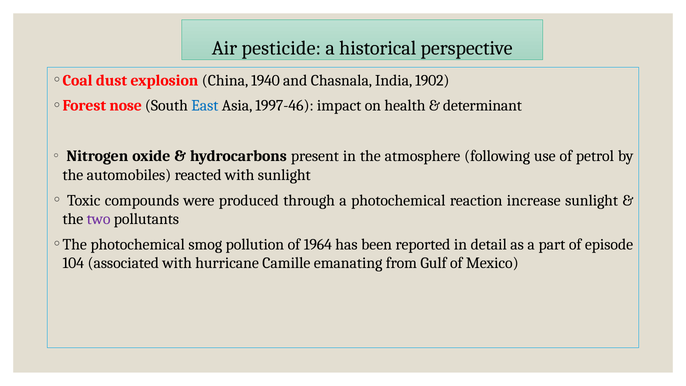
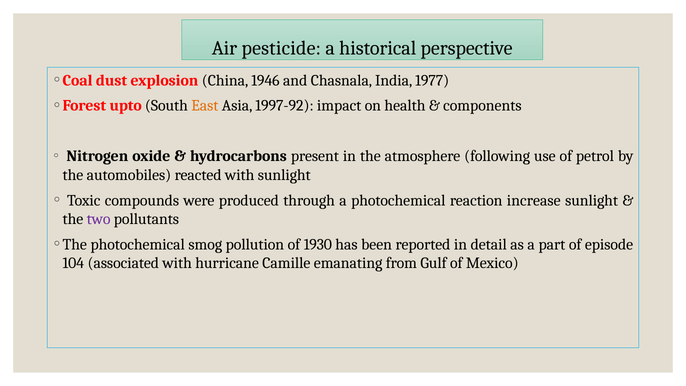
1940: 1940 -> 1946 (265, 80)
1902: 1902 -> 1977 (432, 80)
nose: nose -> upto (126, 106)
East colour: blue -> orange (205, 106)
1997-46: 1997-46 -> 1997-92 (284, 106)
determinant: determinant -> components (482, 106)
1964: 1964 -> 1930 (318, 244)
